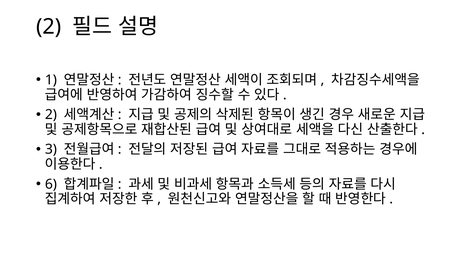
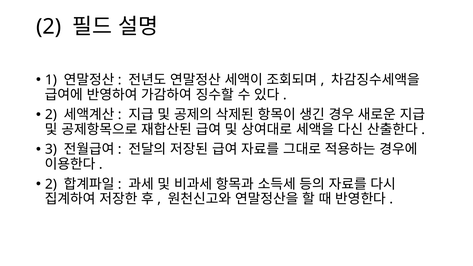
6: 6 -> 2 (51, 184)
